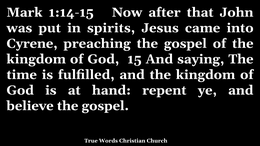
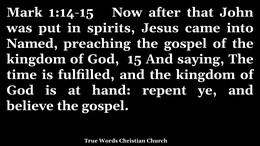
Cyrene: Cyrene -> Named (32, 44)
